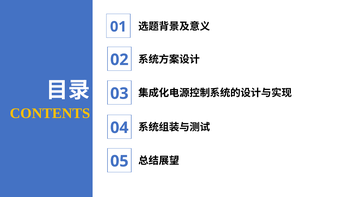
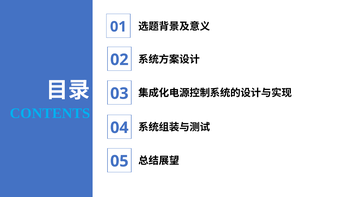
CONTENTS colour: yellow -> light blue (50, 113)
